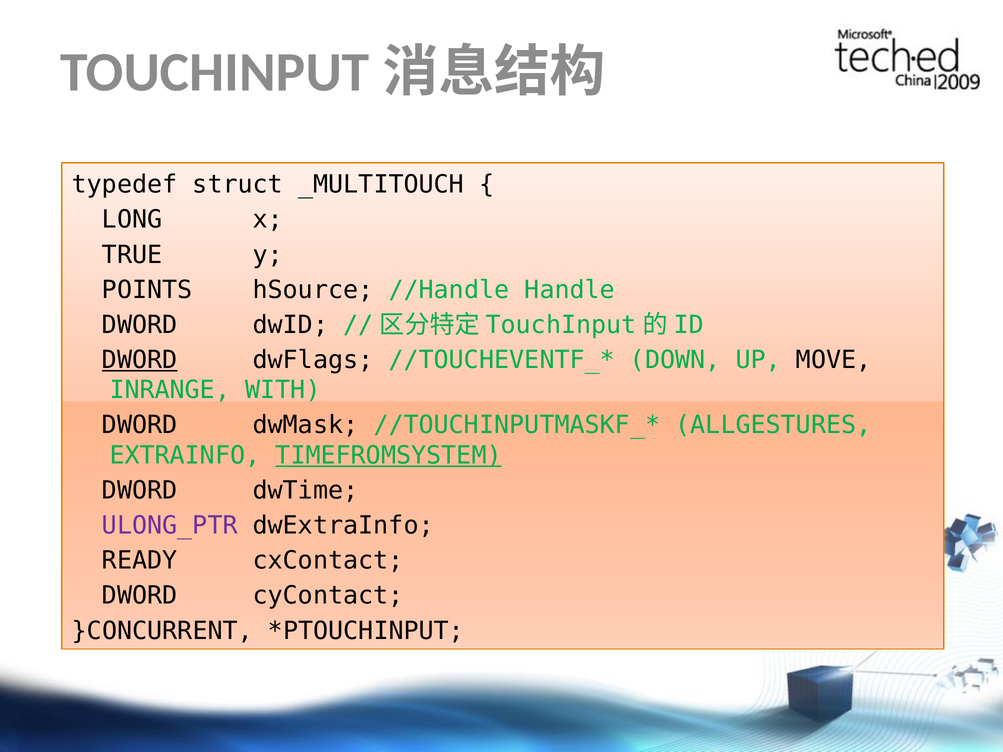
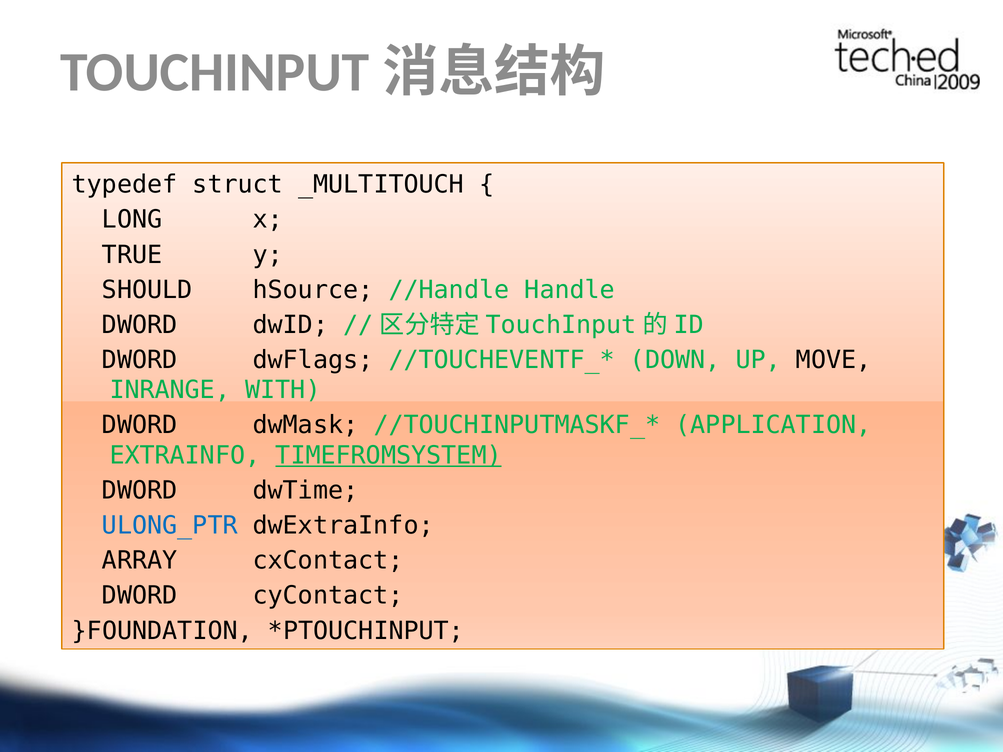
POINTS: POINTS -> SHOULD (147, 290)
DWORD underline: present -> none (140, 360)
ALLGESTURES: ALLGESTURES -> APPLICATION (773, 425)
ULONG_PTR colour: purple -> blue (170, 526)
READY: READY -> ARRAY (140, 561)
}CONCURRENT: }CONCURRENT -> }FOUNDATION (162, 631)
